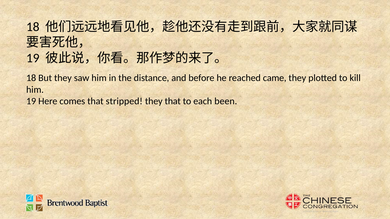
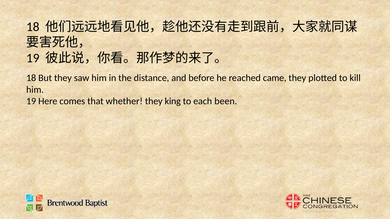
stripped: stripped -> whether (124, 101)
they that: that -> king (173, 101)
